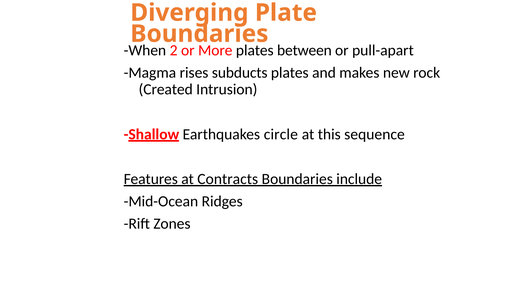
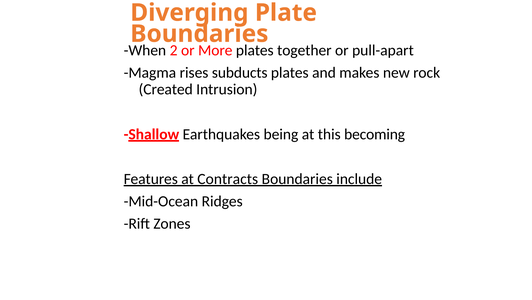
between: between -> together (304, 50)
circle: circle -> being (281, 134)
sequence: sequence -> becoming (375, 134)
